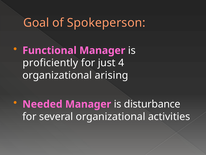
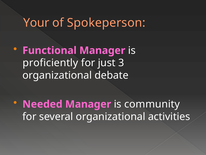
Goal: Goal -> Your (36, 23)
4: 4 -> 3 (121, 63)
arising: arising -> debate (112, 75)
disturbance: disturbance -> community (152, 104)
